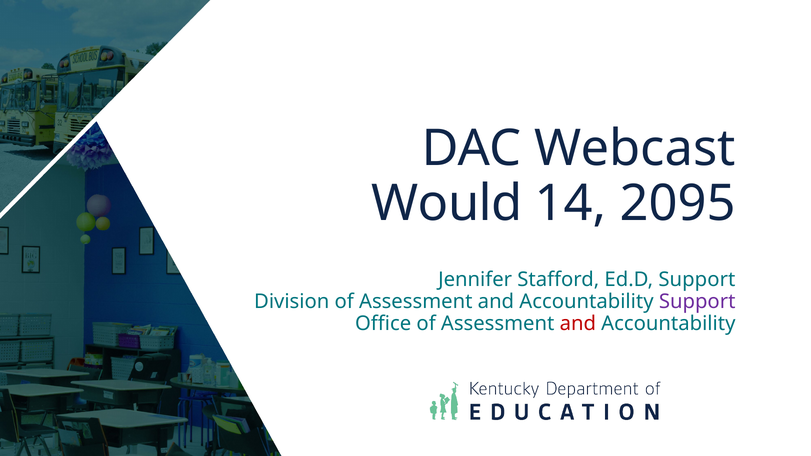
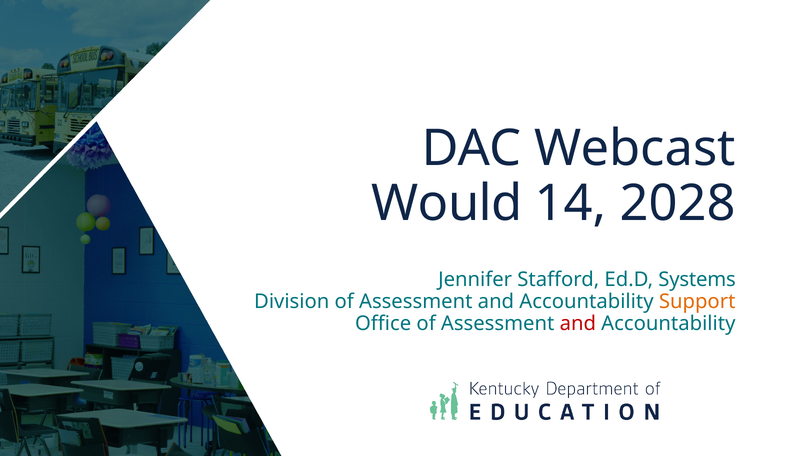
2095: 2095 -> 2028 (678, 203)
Ed.D Support: Support -> Systems (697, 280)
Support colour: purple -> orange (697, 302)
